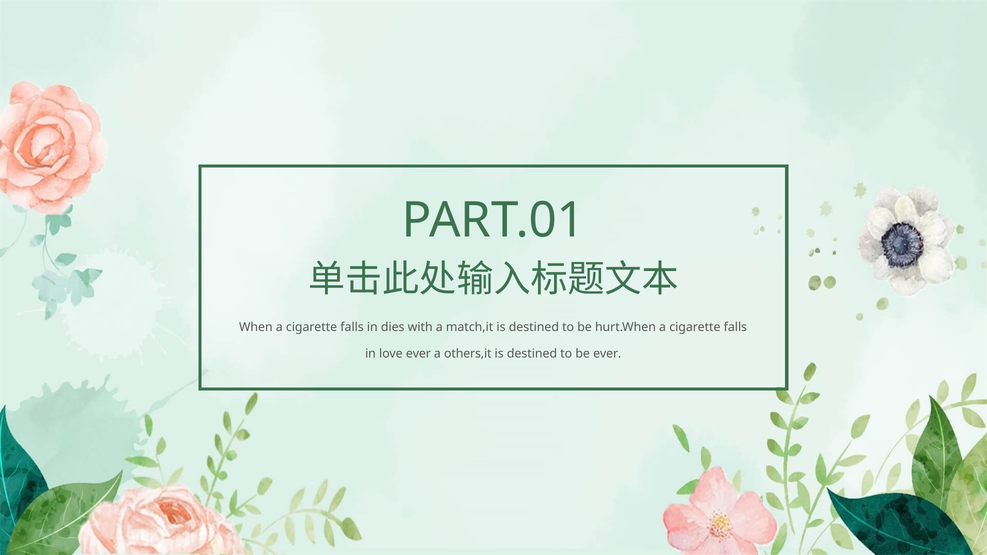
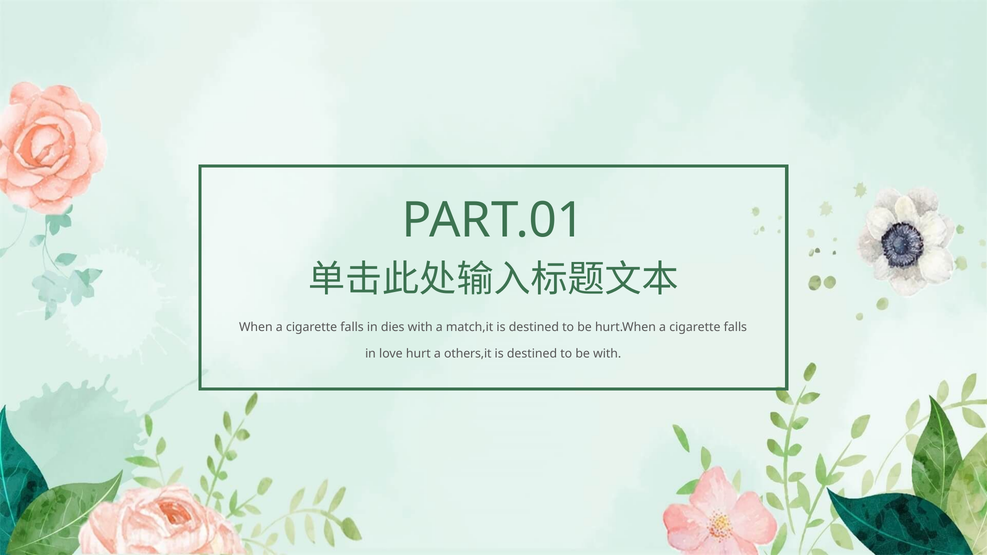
love ever: ever -> hurt (418, 354)
be ever: ever -> with (607, 354)
